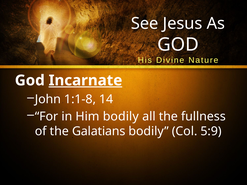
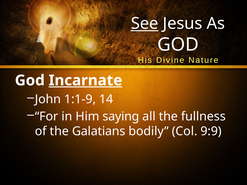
See underline: none -> present (145, 24)
1:1-8: 1:1-8 -> 1:1-9 (80, 99)
Him bodily: bodily -> saying (121, 117)
5:9: 5:9 -> 9:9 (211, 131)
